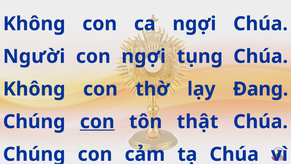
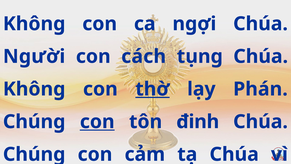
con ngợi: ngợi -> cách (144, 56)
thờ underline: none -> present (152, 89)
Đang: Đang -> Phán (260, 89)
thật: thật -> đinh (198, 122)
